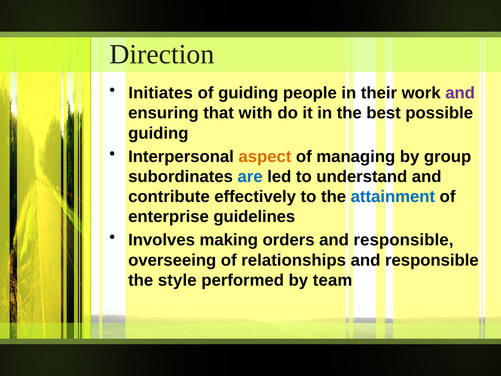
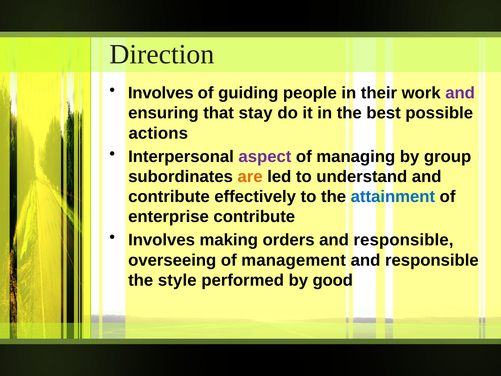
Initiates: Initiates -> Involves (161, 93)
with: with -> stay (256, 113)
guiding: guiding -> actions (158, 133)
aspect colour: orange -> purple (265, 156)
are colour: blue -> orange (250, 177)
enterprise guidelines: guidelines -> contribute (254, 217)
relationships: relationships -> management (294, 260)
team: team -> good (333, 280)
